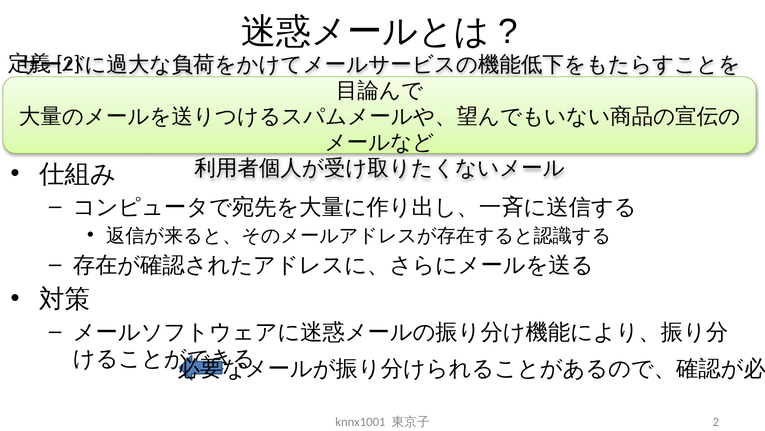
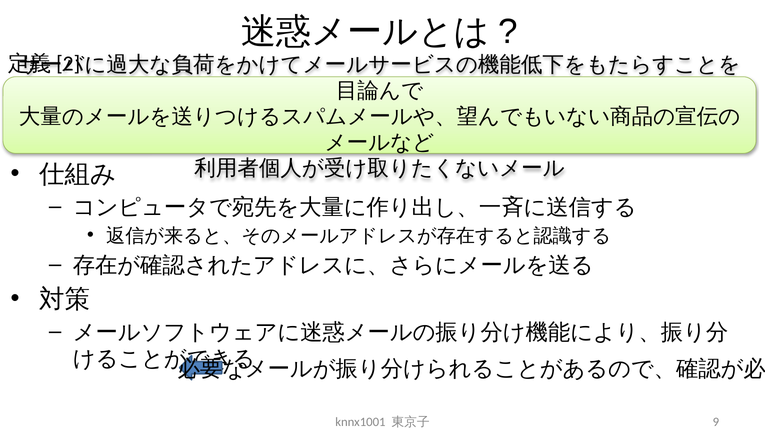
2: 2 -> 9 (716, 421)
